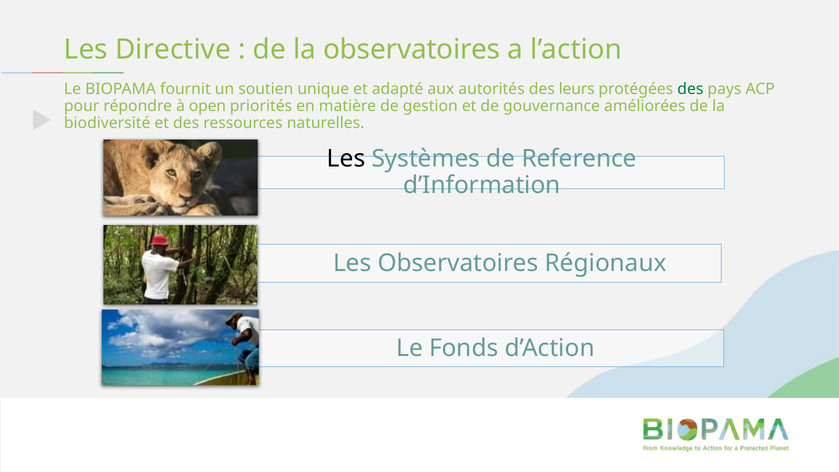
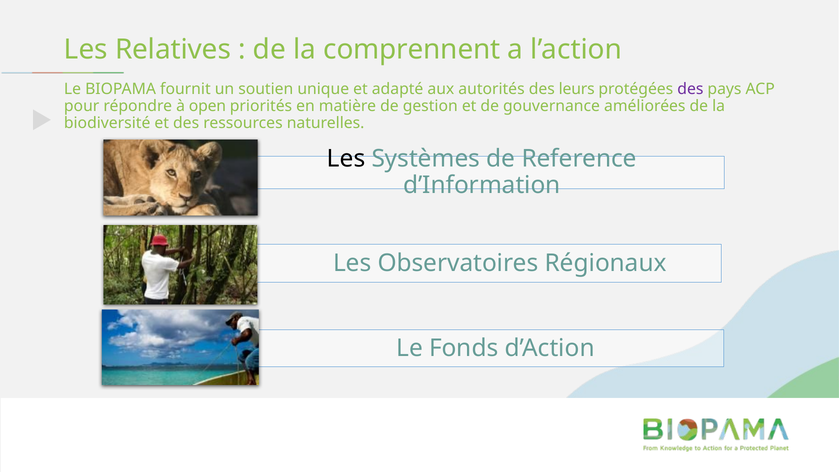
Directive: Directive -> Relatives (173, 49)
la observatoires: observatoires -> comprennent (412, 49)
des colour: green -> purple (690, 89)
